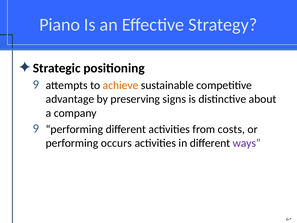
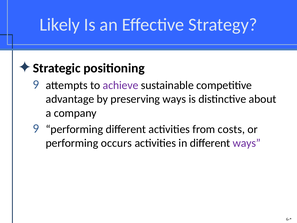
Piano: Piano -> Likely (60, 25)
achieve colour: orange -> purple (121, 85)
preserving signs: signs -> ways (174, 99)
